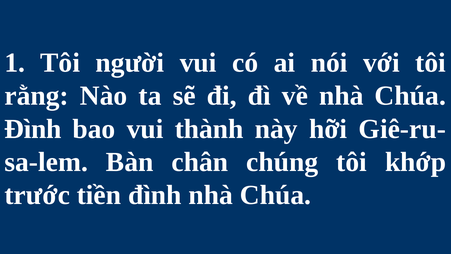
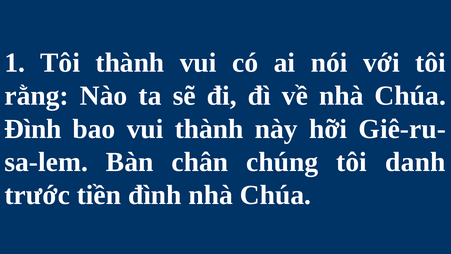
Tôi người: người -> thành (130, 63)
khớp: khớp -> danh (415, 162)
